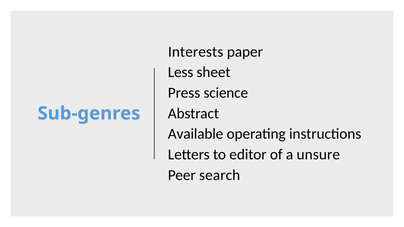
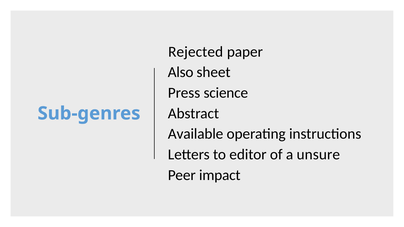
Interests: Interests -> Rejected (196, 52)
Less: Less -> Also (181, 72)
search: search -> impact (220, 175)
